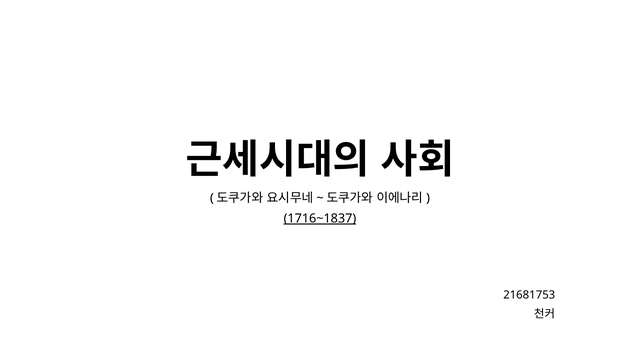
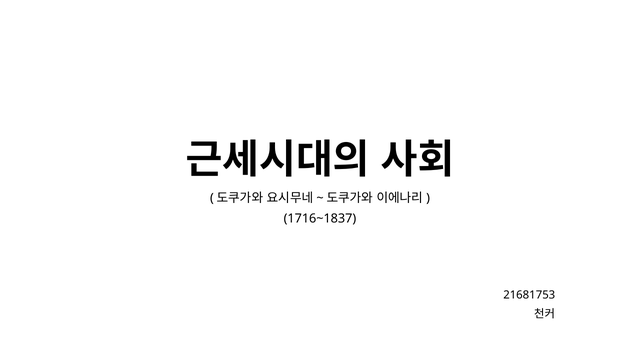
1716~1837 underline: present -> none (320, 219)
